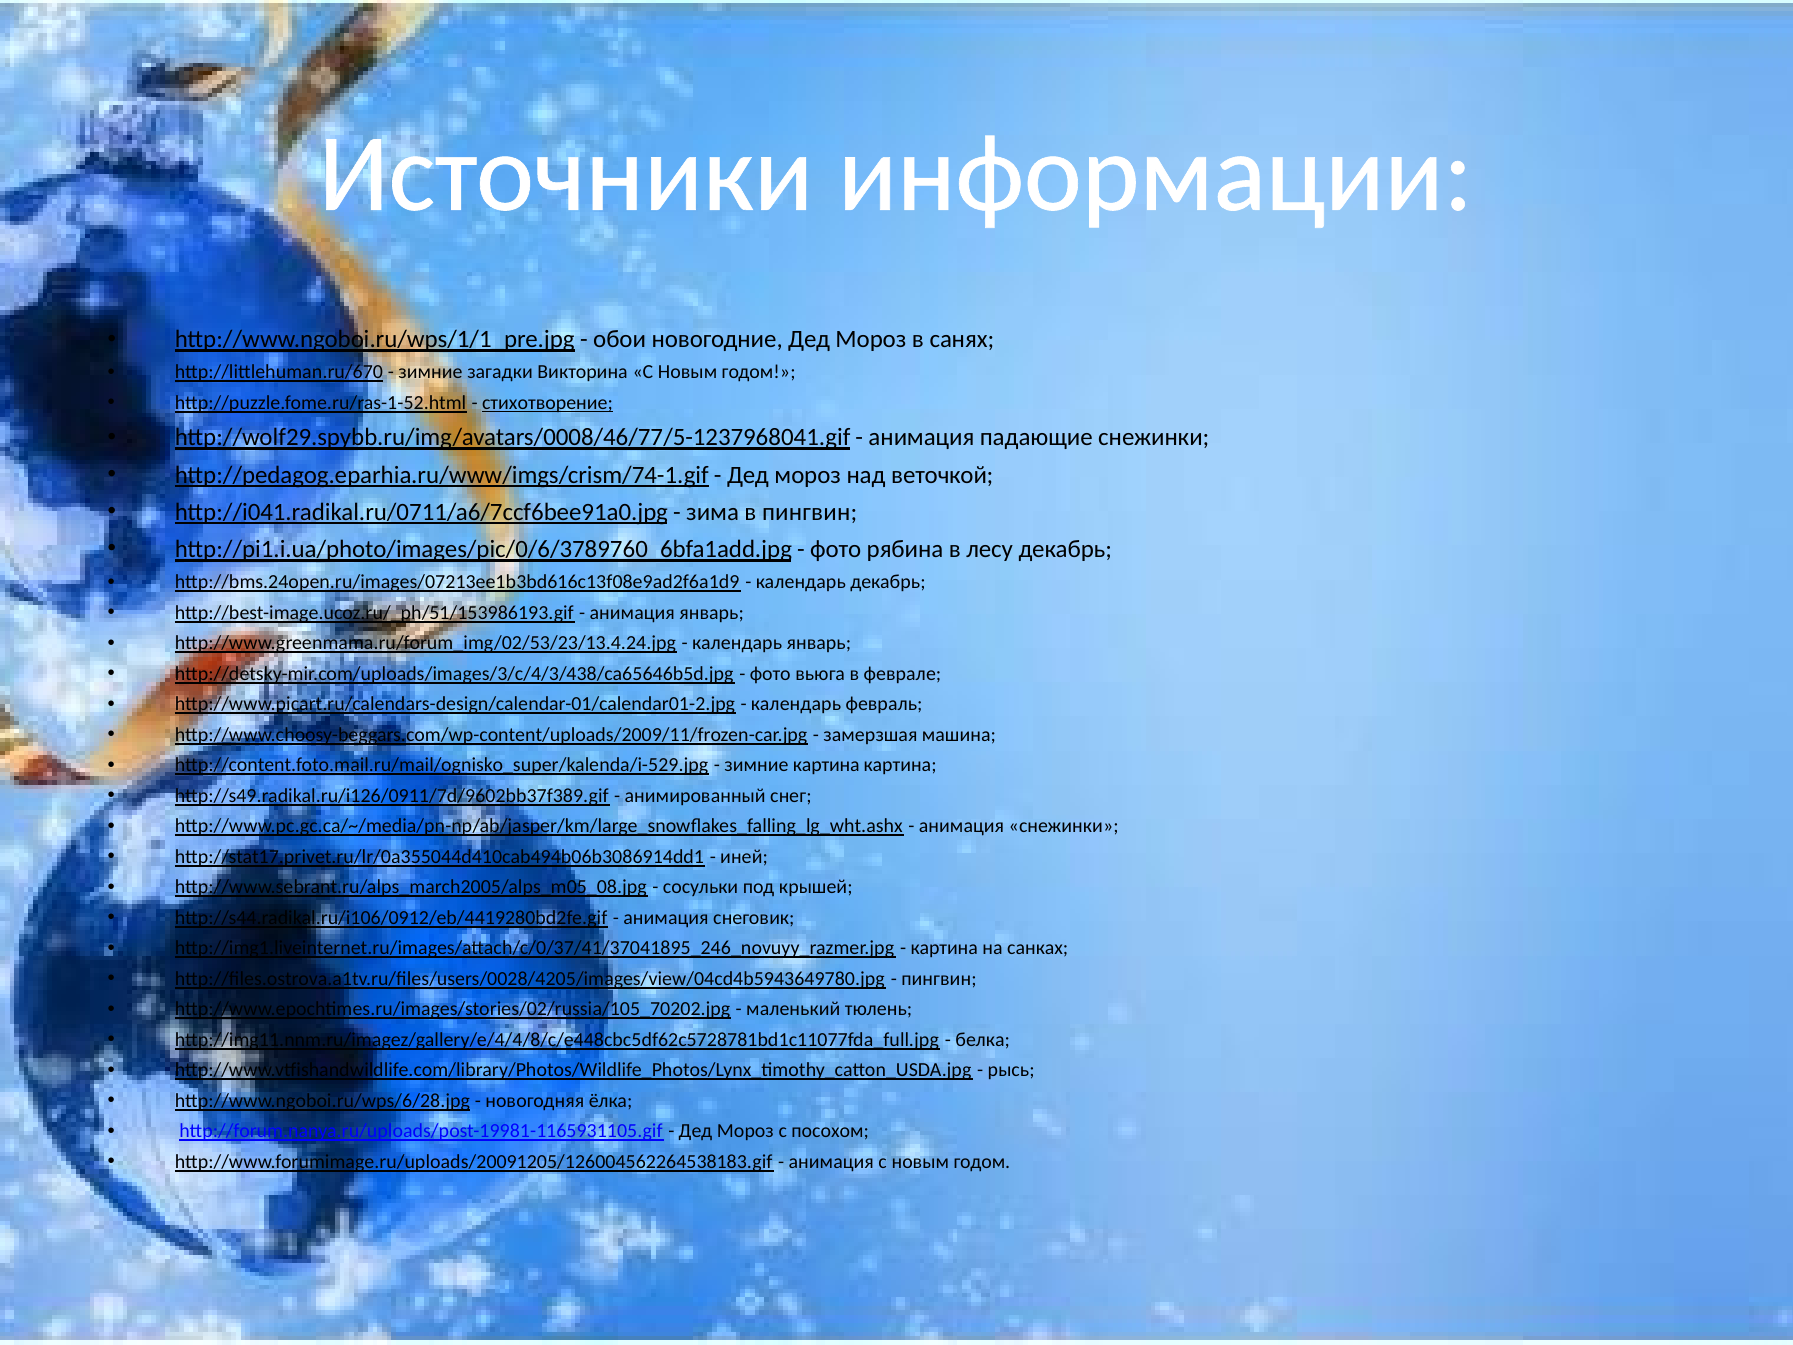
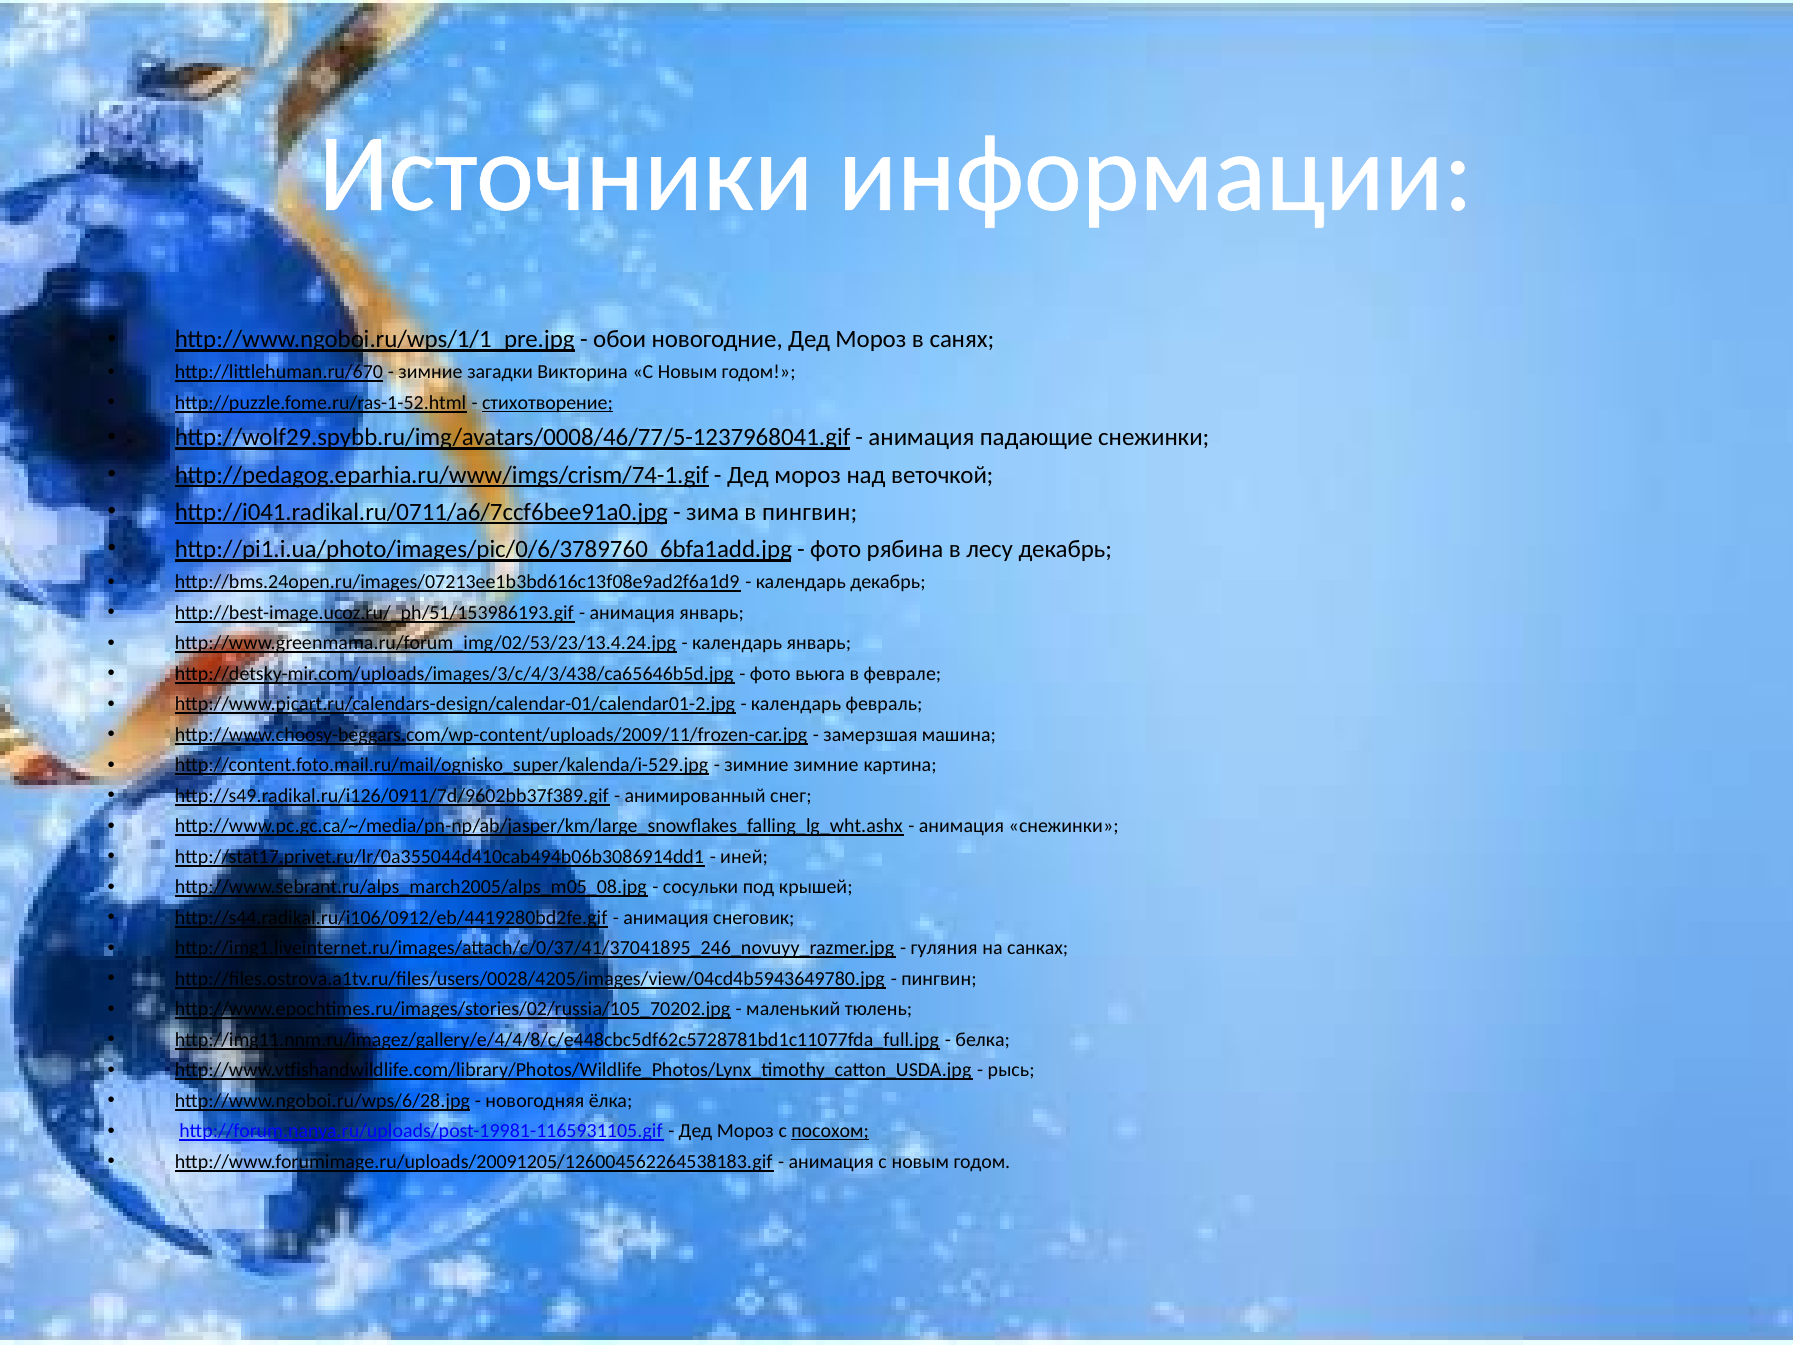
зимние картина: картина -> зимние (826, 765)
картина: картина -> гуляния (944, 948)
посохом underline: none -> present (830, 1131)
